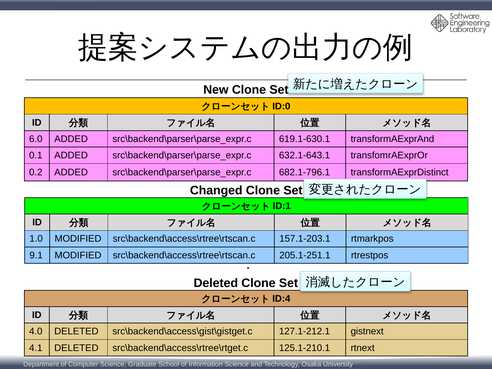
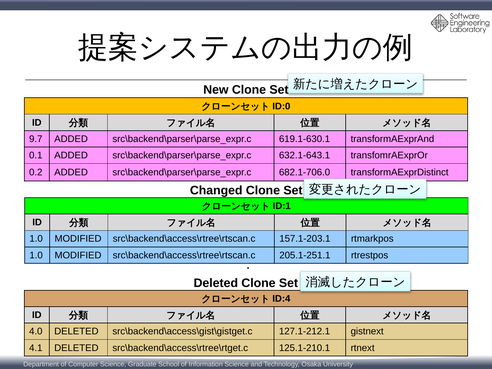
6.0: 6.0 -> 9.7 (36, 139)
682.1-796.1: 682.1-796.1 -> 682.1-706.0 (305, 172)
9.1: 9.1 -> 1.0 (36, 255)
